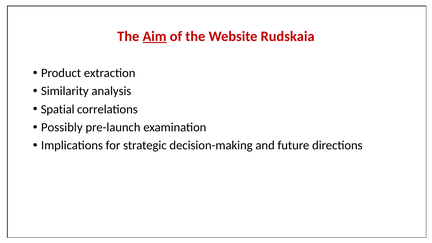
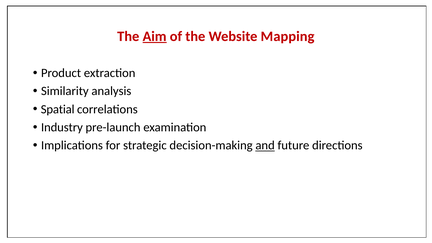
Rudskaia: Rudskaia -> Mapping (288, 36)
Possibly: Possibly -> Industry (62, 127)
and underline: none -> present (265, 145)
